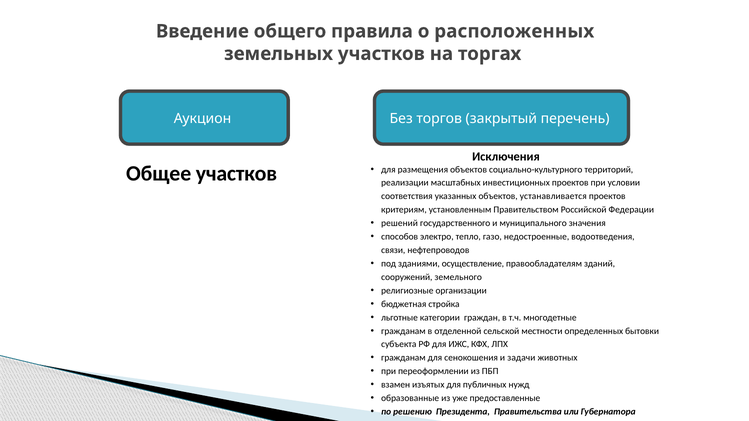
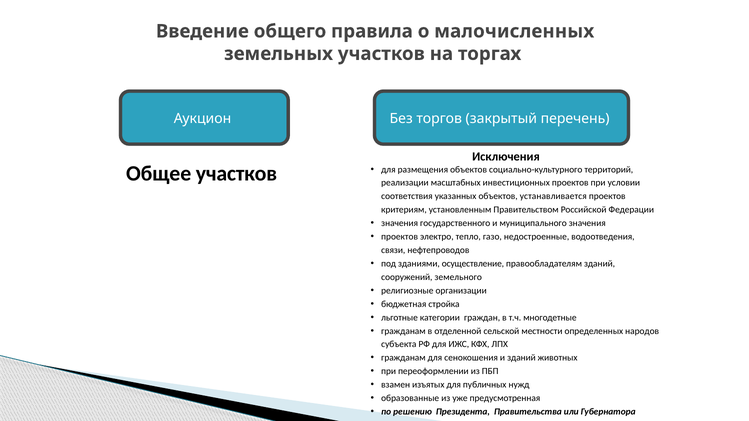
расположенных: расположенных -> малочисленных (514, 31)
решений: решений -> значения (400, 223)
способов: способов -> проектов (400, 237)
бытовки: бытовки -> народов (642, 331)
и задачи: задачи -> зданий (521, 358)
предоставленные: предоставленные -> предусмотренная (505, 399)
